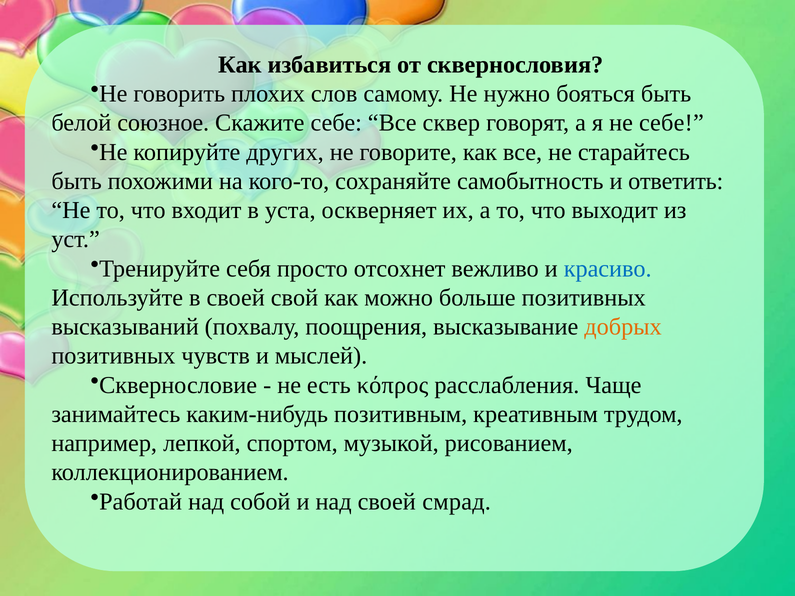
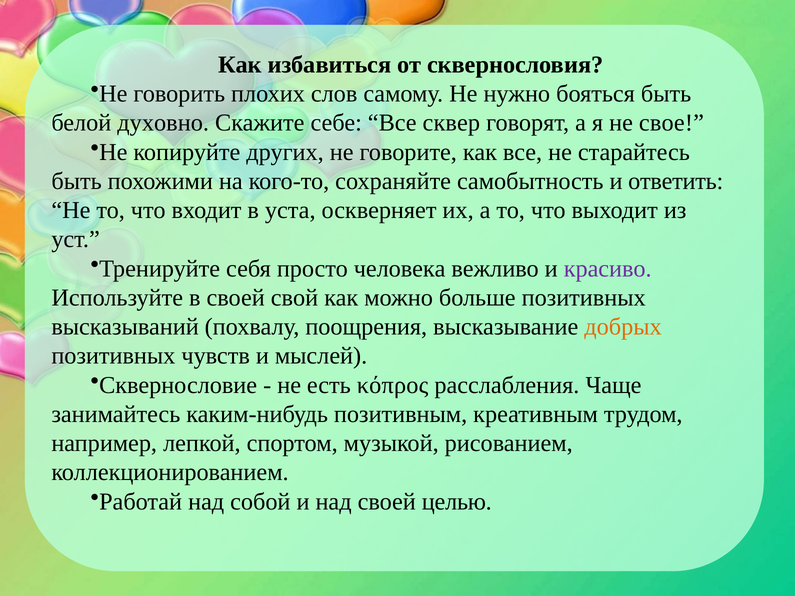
союзное: союзное -> духовно (163, 123)
не себе: себе -> свое (671, 123)
отсохнет: отсохнет -> человека (400, 269)
красиво colour: blue -> purple (608, 269)
смрад: смрад -> целью (457, 502)
